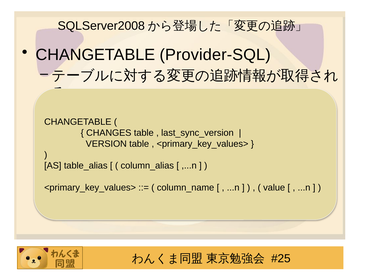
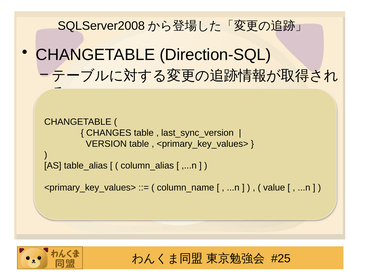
Provider-SQL: Provider-SQL -> Direction-SQL (215, 55)
